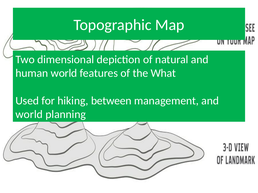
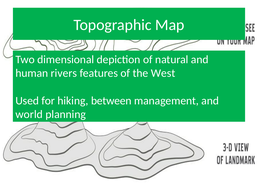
human world: world -> rivers (64, 73)
What: What -> West (163, 73)
